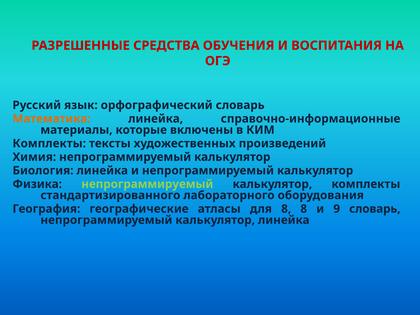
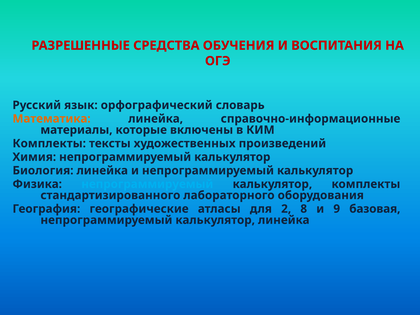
непрограммируемый colour: light green -> light blue (147, 184)
для 8: 8 -> 2 (286, 209)
9 словарь: словарь -> базовая (375, 209)
